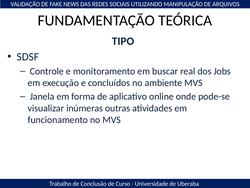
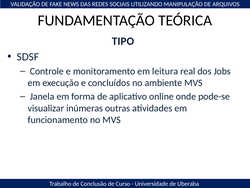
buscar: buscar -> leitura (165, 71)
